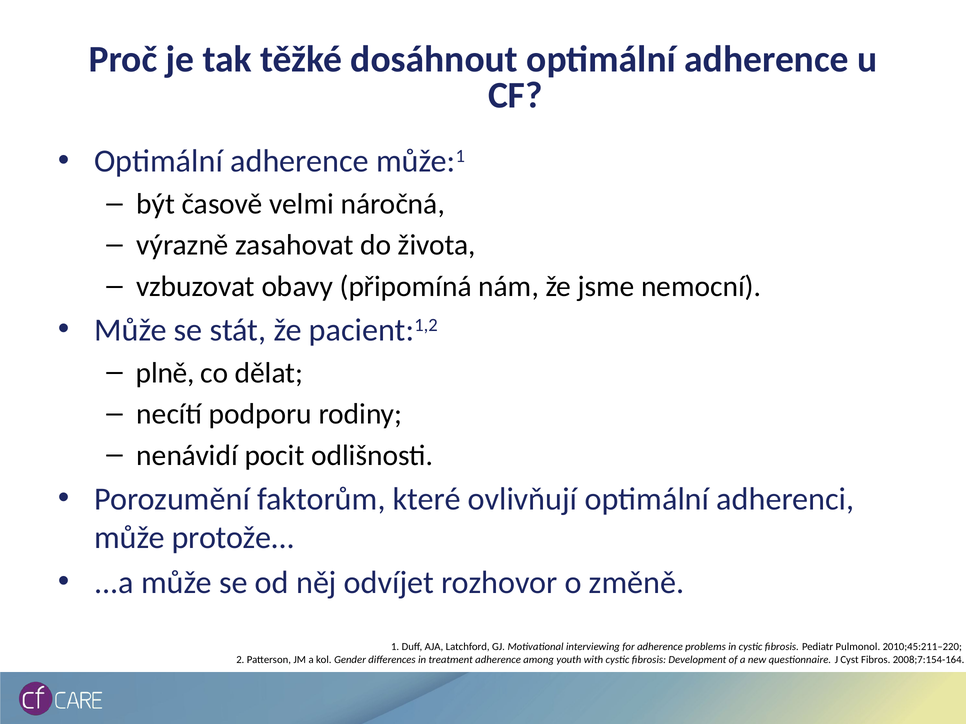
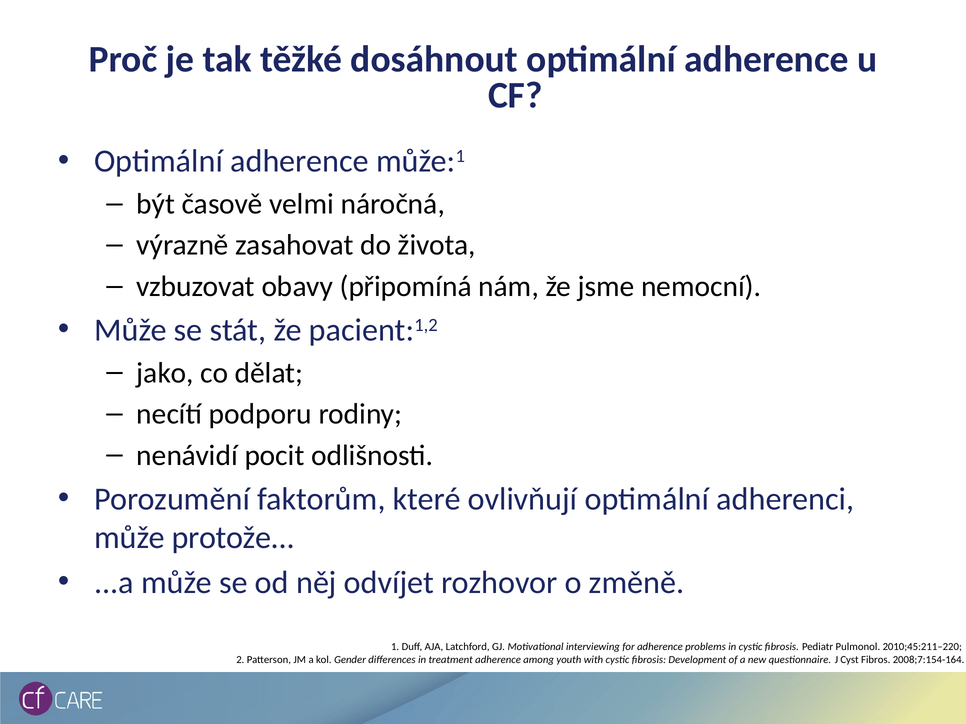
plně: plně -> jako (165, 373)
